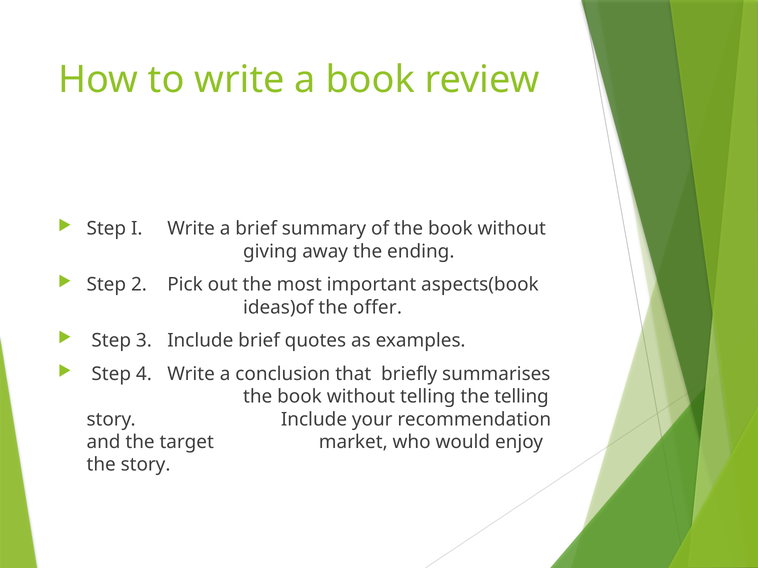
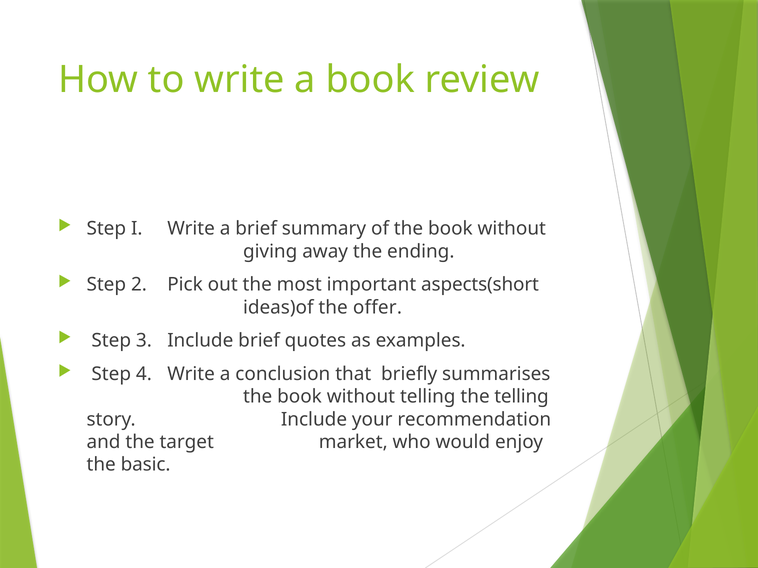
aspects(book: aspects(book -> aspects(short (480, 285)
the story: story -> basic (146, 465)
